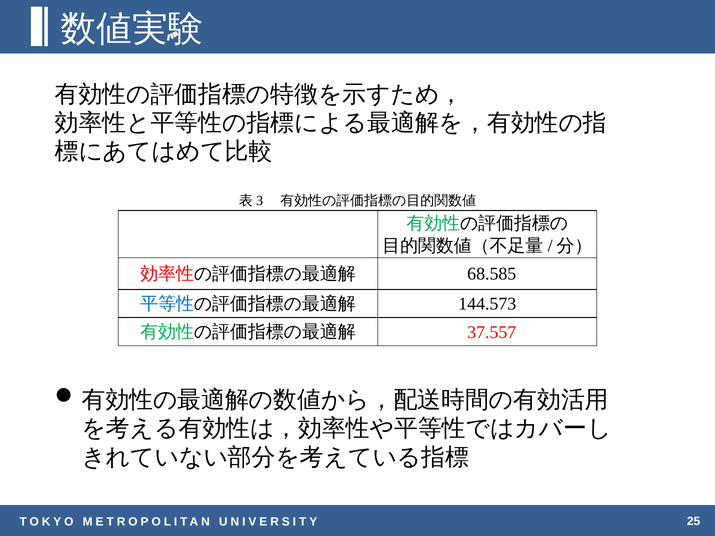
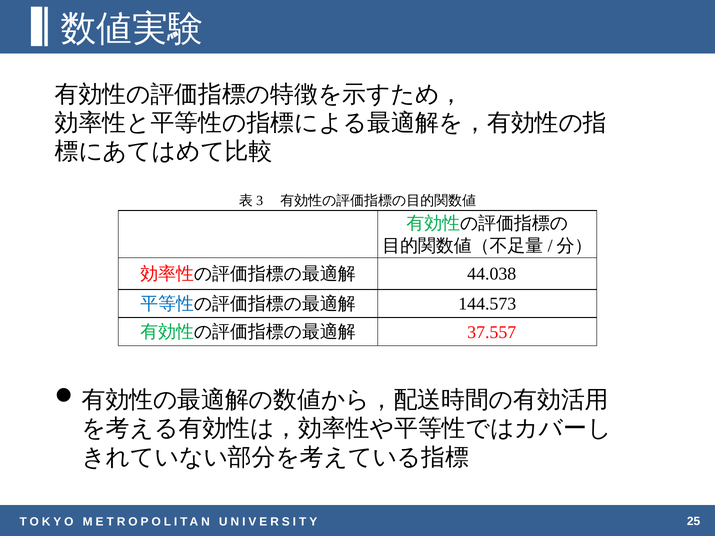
68.585: 68.585 -> 44.038 (492, 274)
